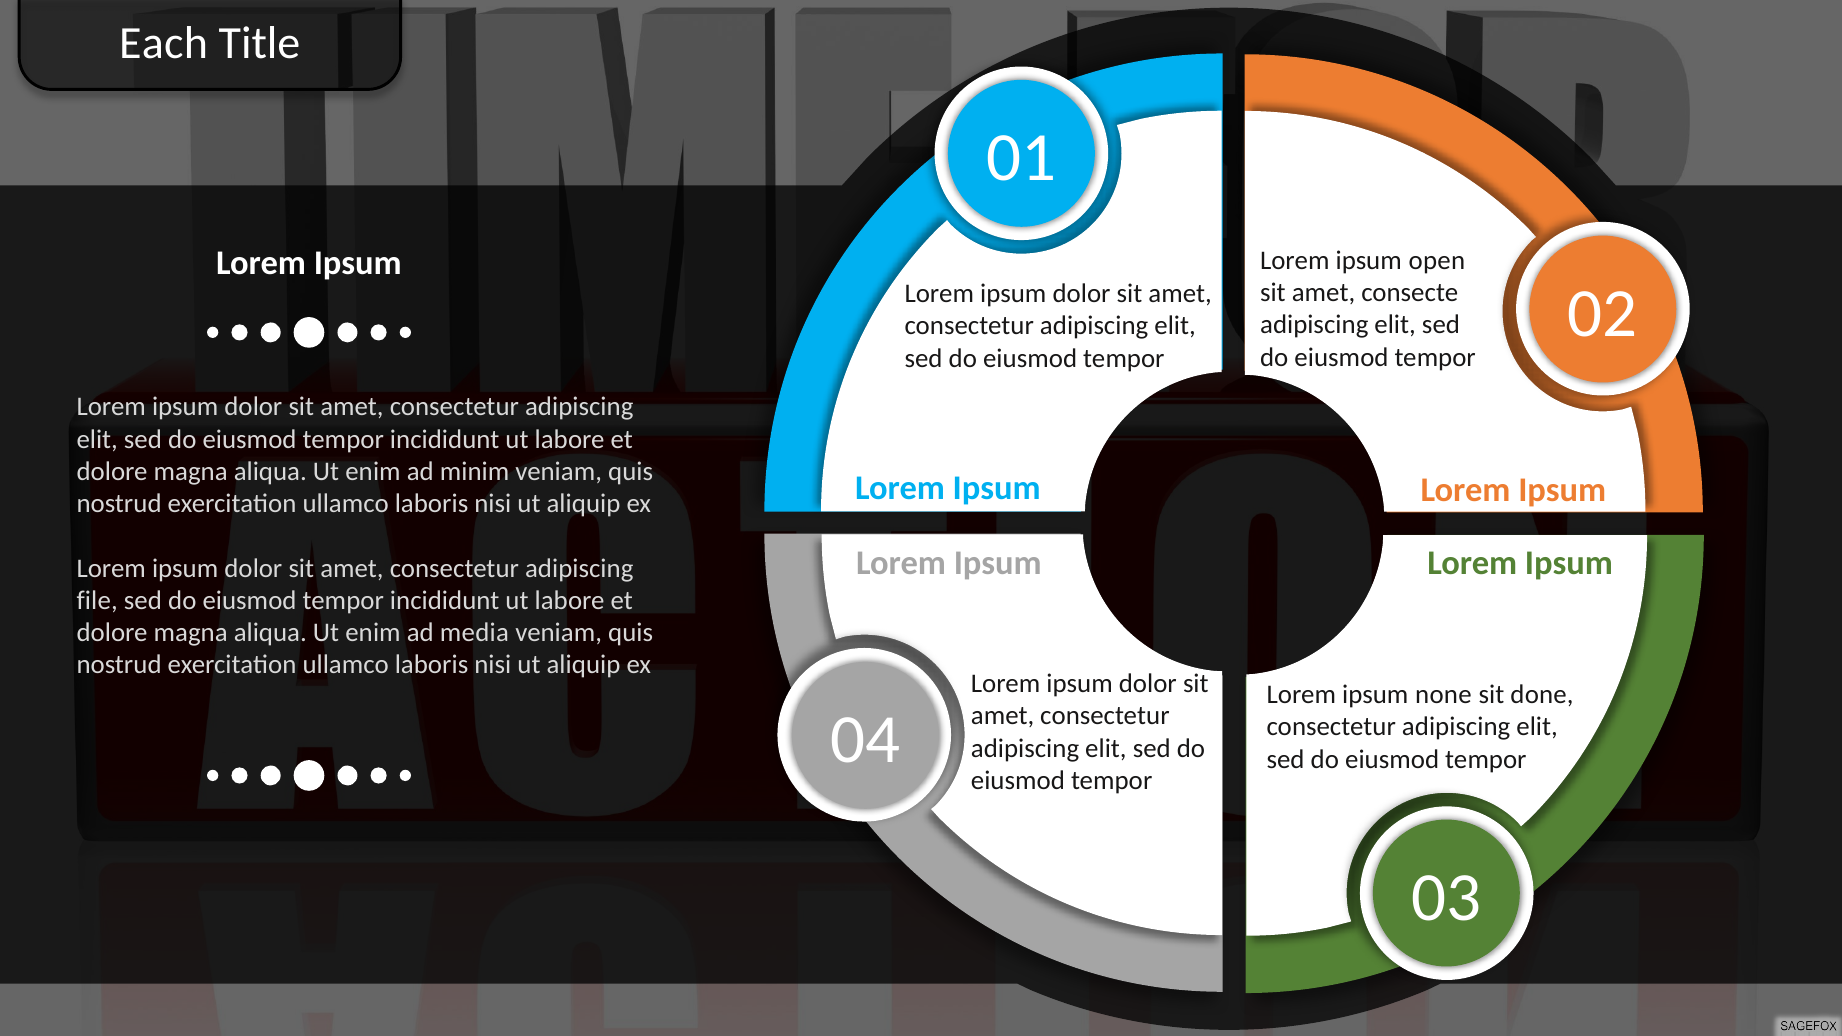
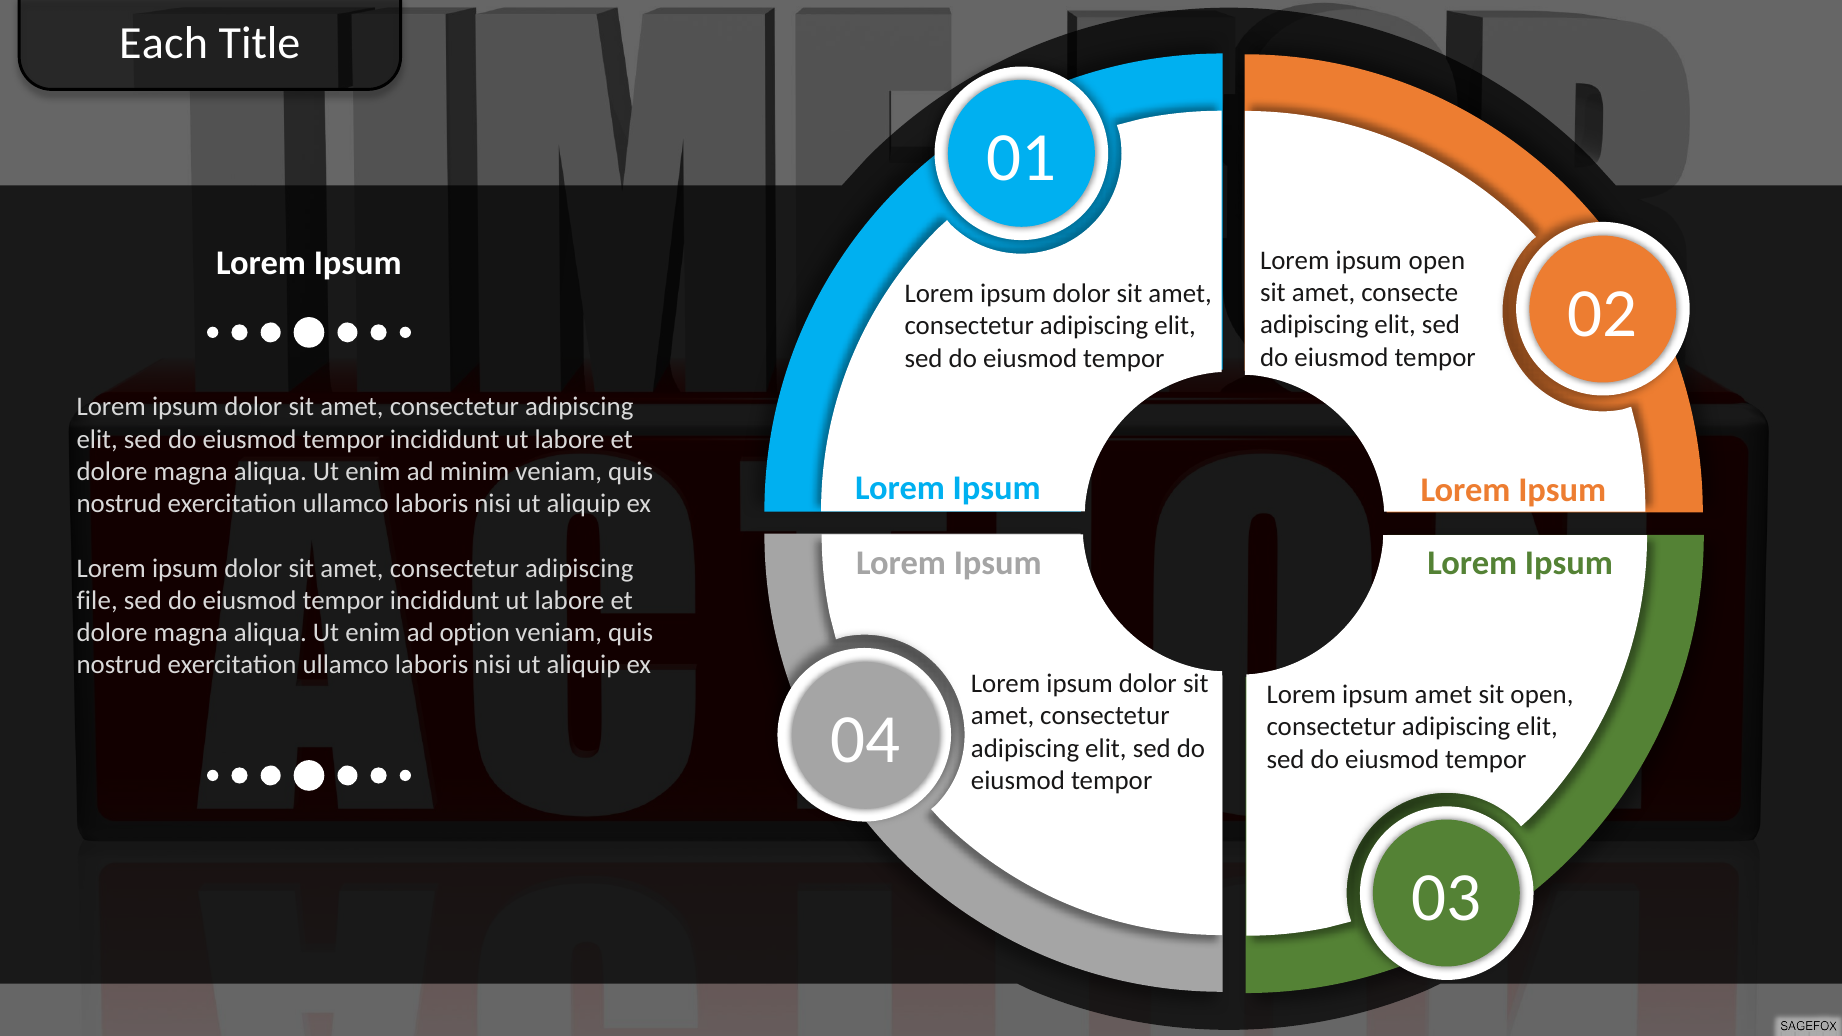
media: media -> option (475, 633)
ipsum none: none -> amet (1443, 695)
sit done: done -> open (1542, 695)
